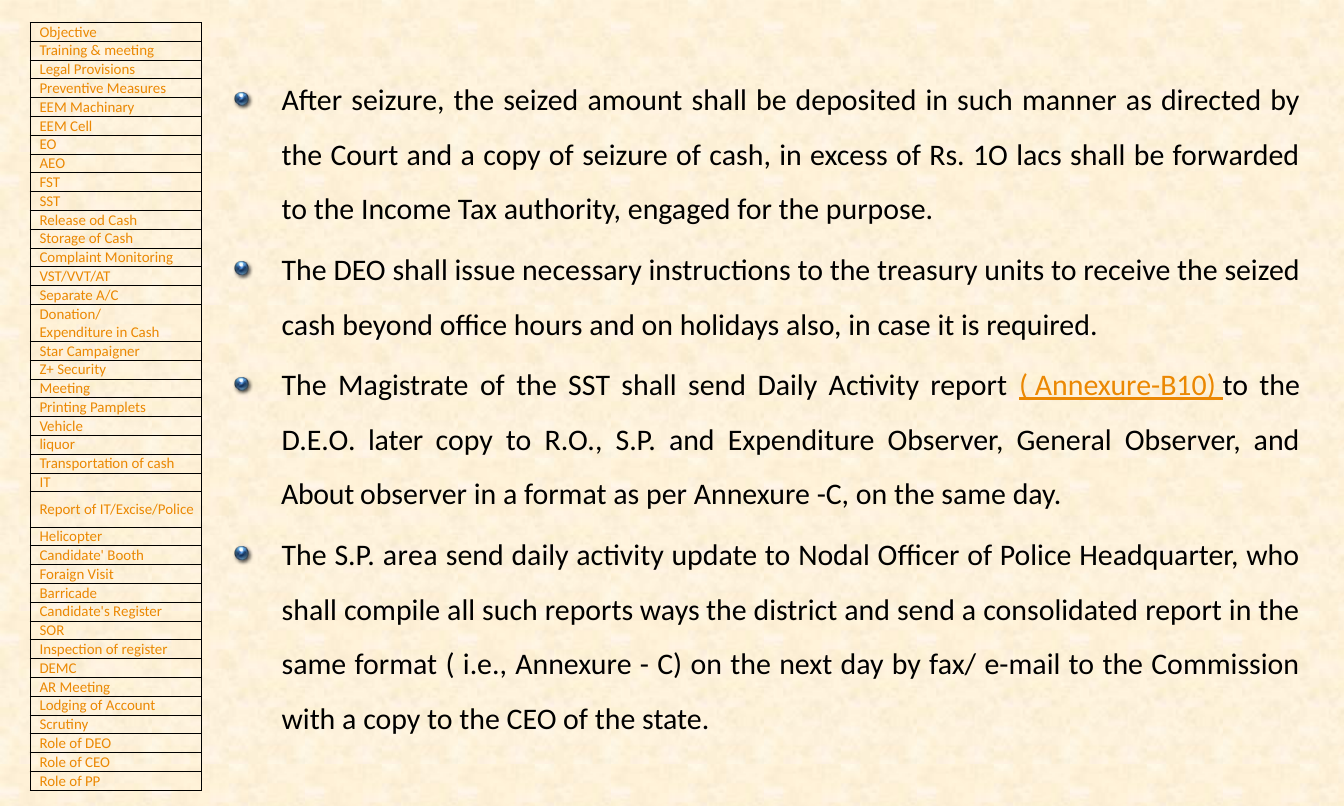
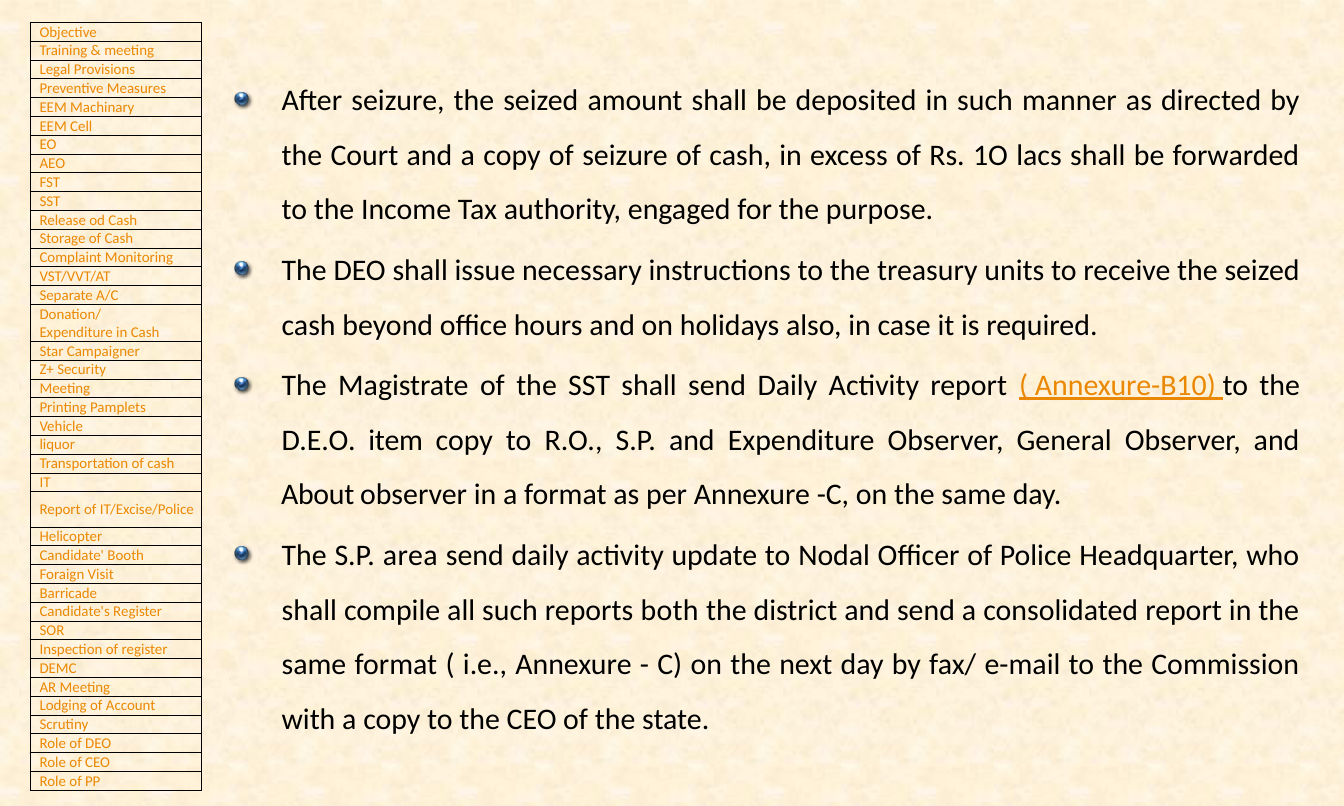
later: later -> item (396, 441)
ways: ways -> both (670, 610)
